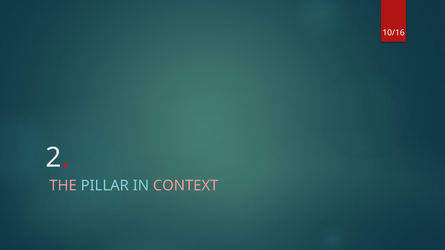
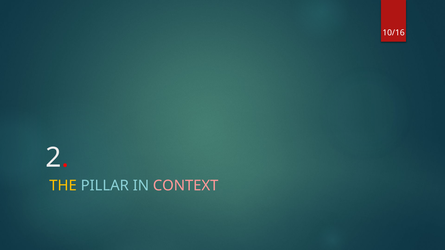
THE colour: pink -> yellow (63, 186)
